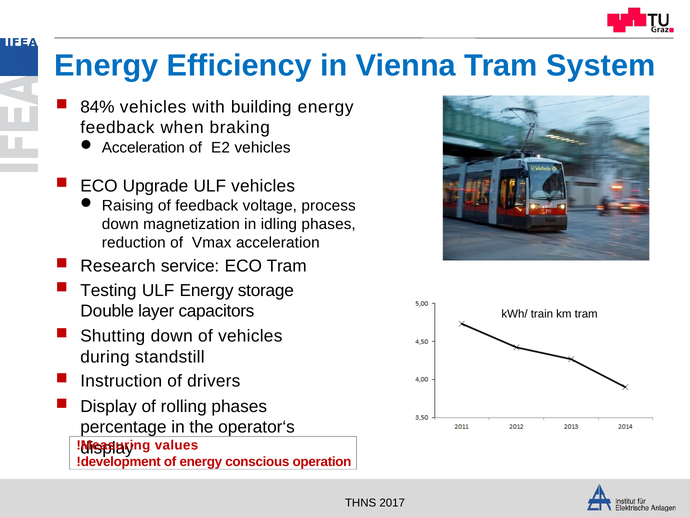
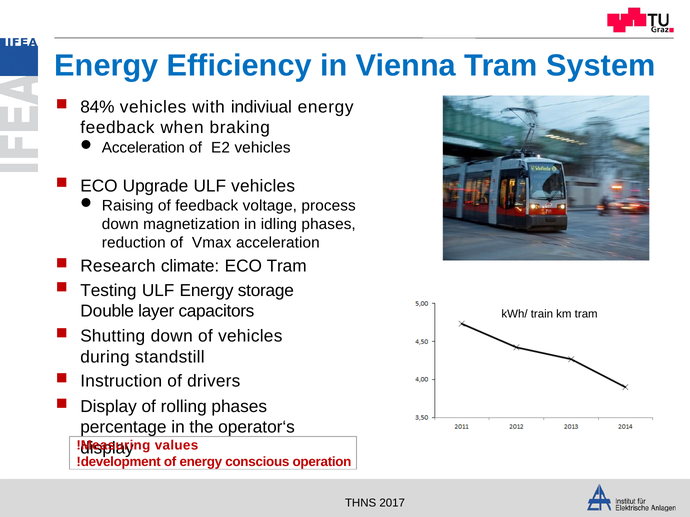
building: building -> indiviual (261, 107)
service: service -> climate (190, 266)
